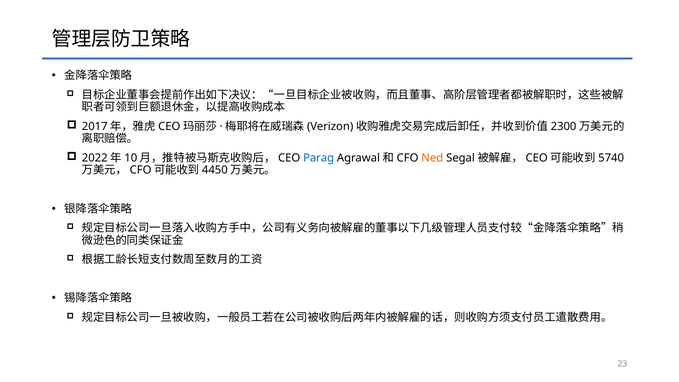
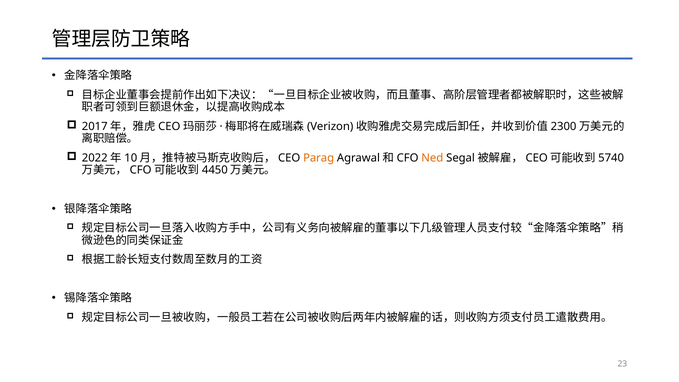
Parag colour: blue -> orange (319, 158)
